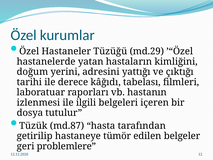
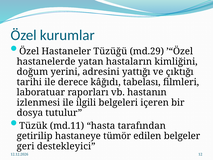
md.87: md.87 -> md.11 (67, 126)
problemlere: problemlere -> destekleyici (66, 146)
